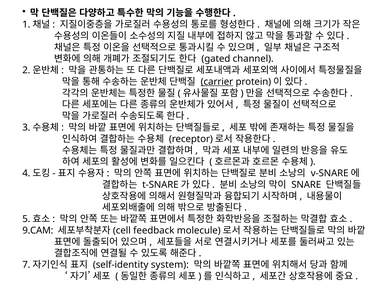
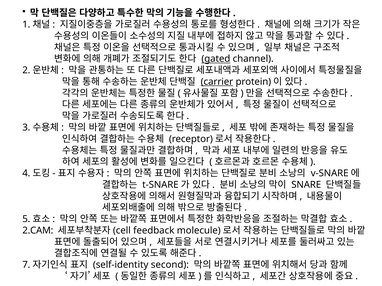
gated underline: none -> present (216, 59)
9.CAM: 9.CAM -> 2.CAM (38, 231)
system: system -> second (170, 265)
